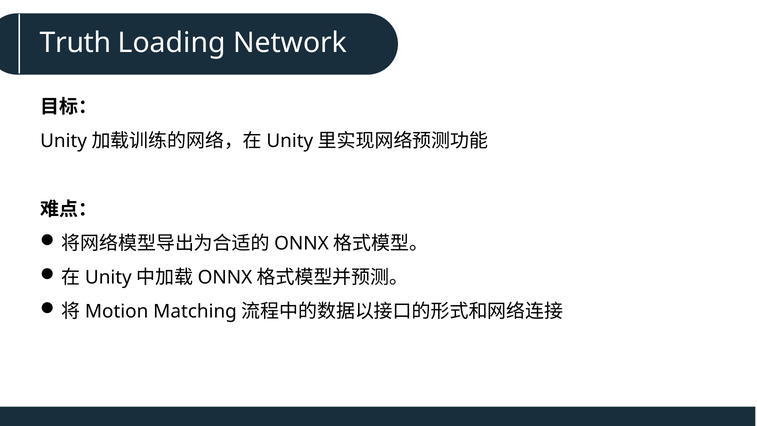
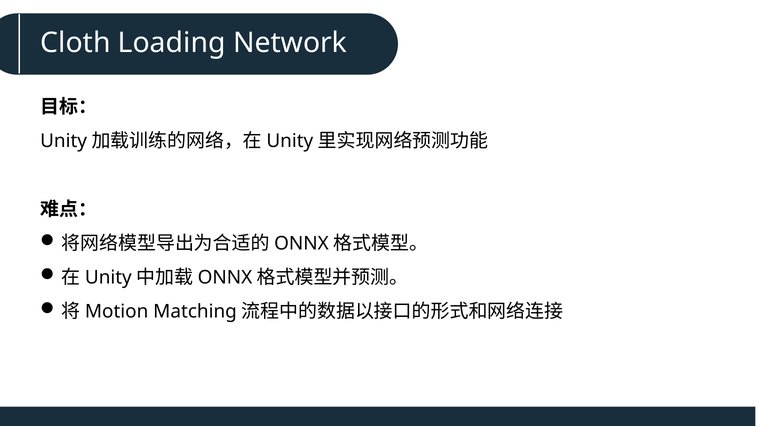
Truth: Truth -> Cloth (75, 43)
